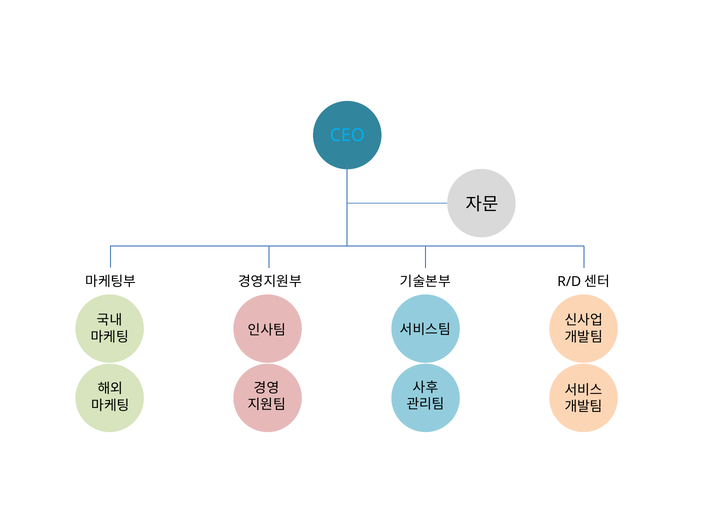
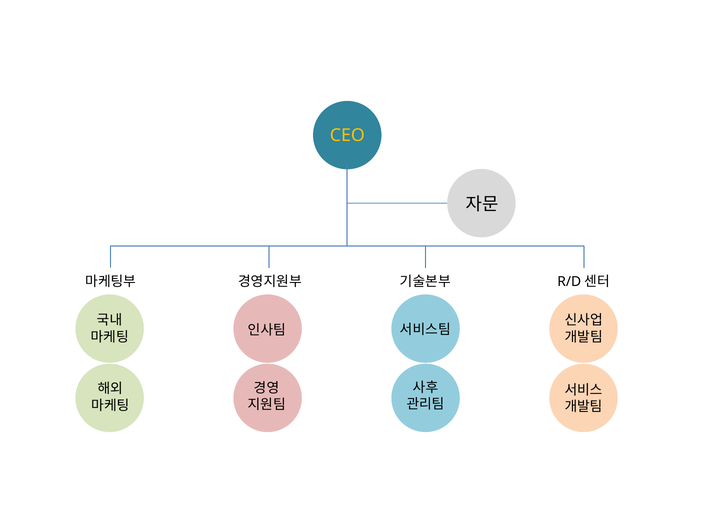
CEO colour: light blue -> yellow (347, 136)
